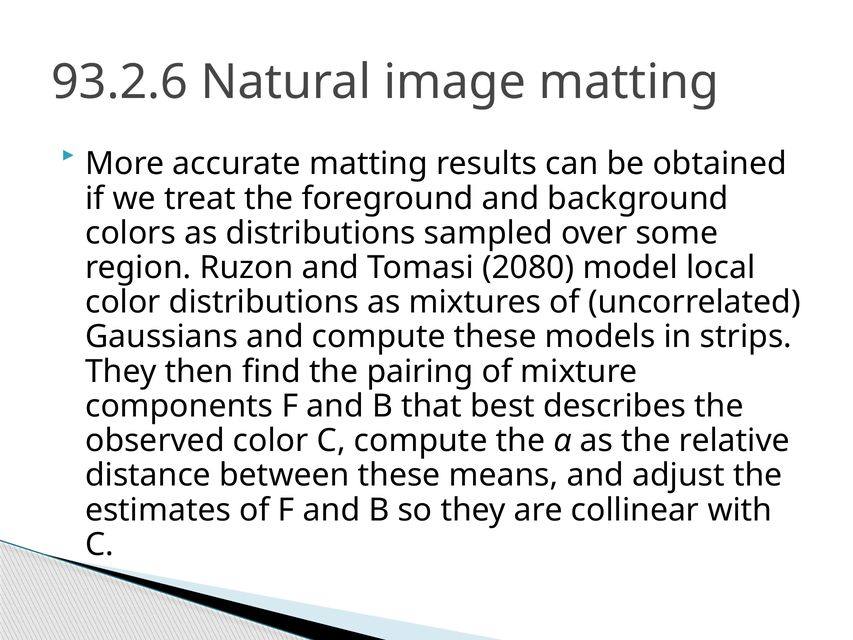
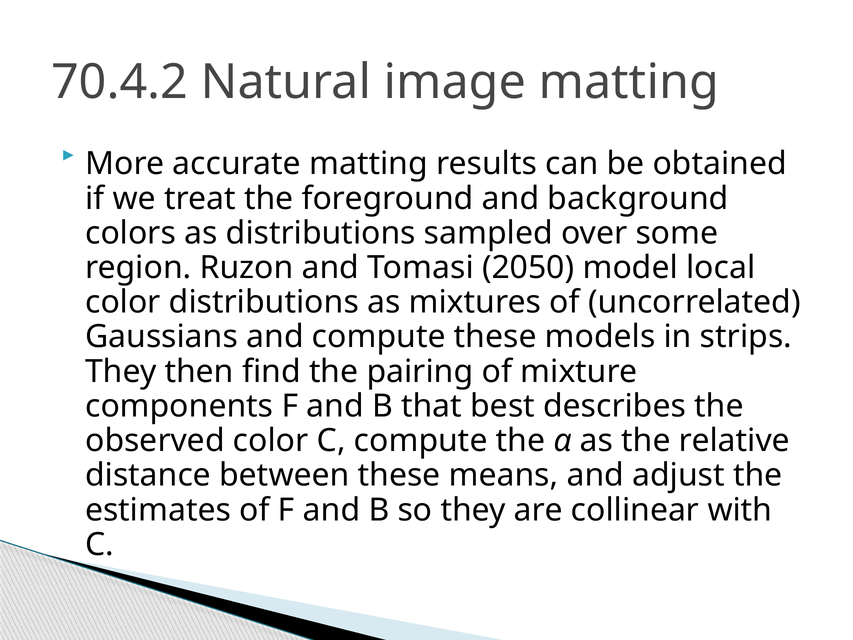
93.2.6: 93.2.6 -> 70.4.2 (120, 82)
2080: 2080 -> 2050 (528, 268)
